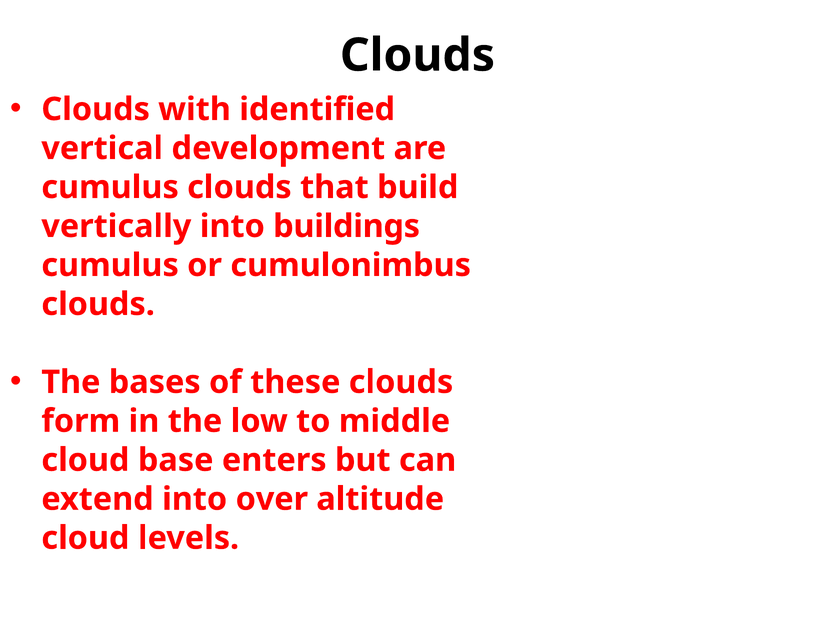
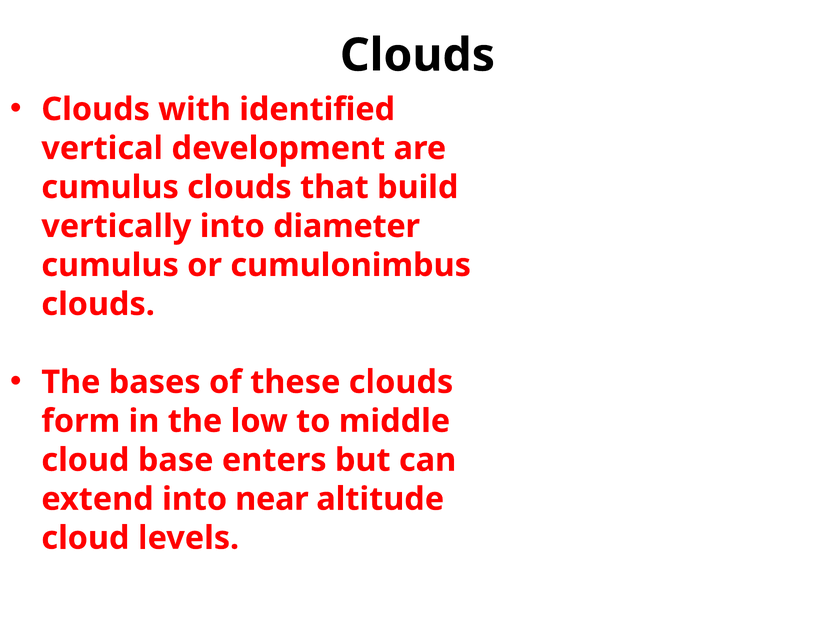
buildings: buildings -> diameter (347, 226)
over: over -> near (272, 499)
